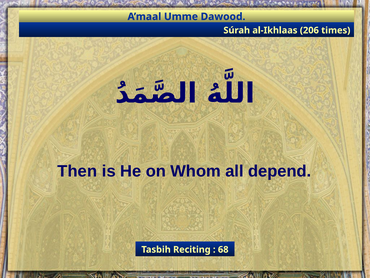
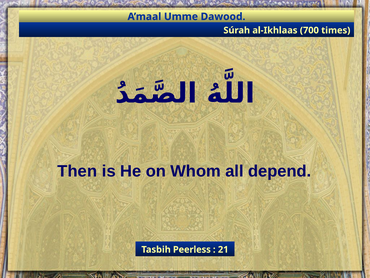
206: 206 -> 700 (309, 30)
Reciting: Reciting -> Peerless (192, 249)
68: 68 -> 21 (223, 249)
